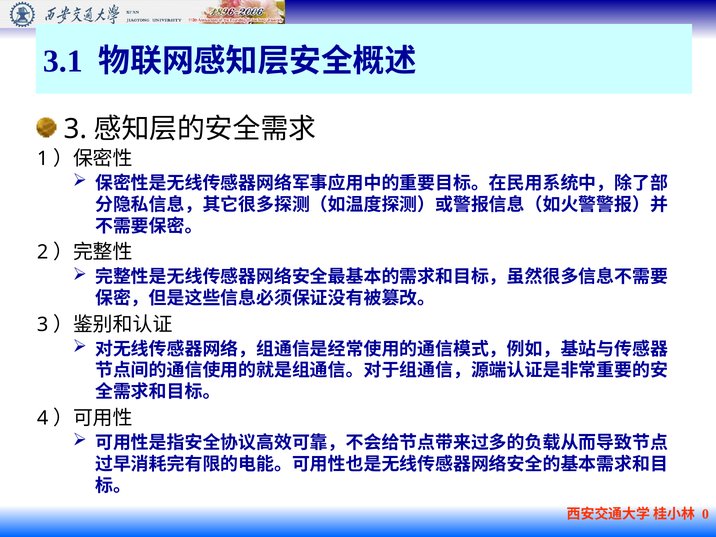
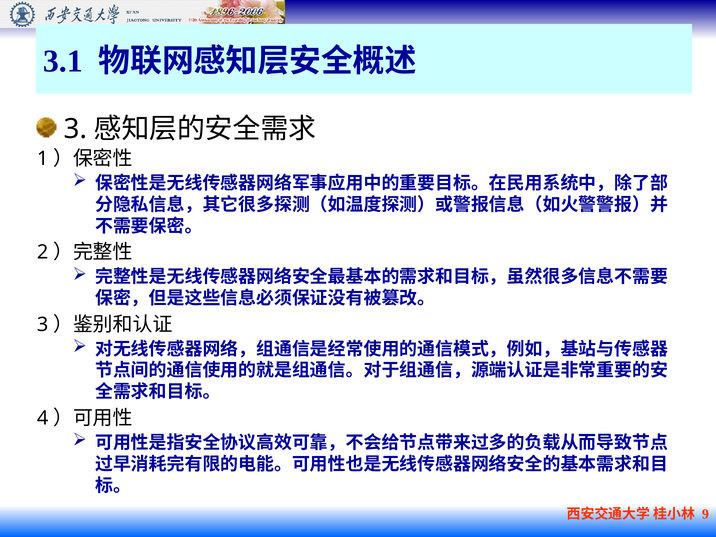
0: 0 -> 9 (705, 514)
